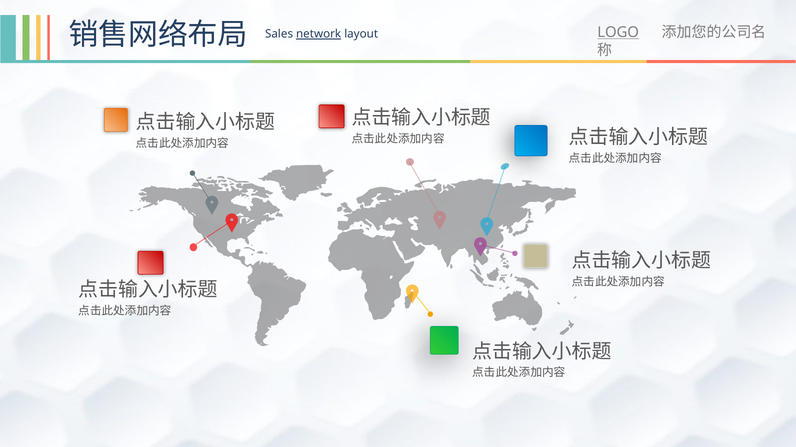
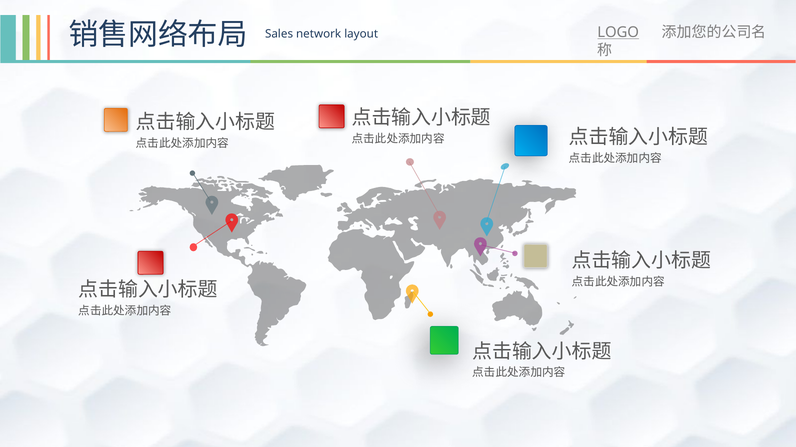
network underline: present -> none (319, 34)
